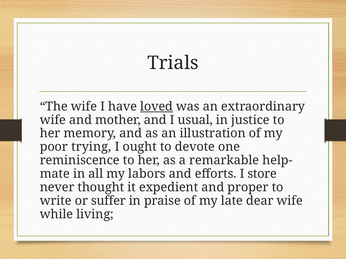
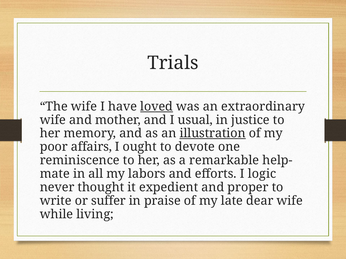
illustration underline: none -> present (213, 134)
trying: trying -> affairs (91, 147)
store: store -> logic (262, 174)
